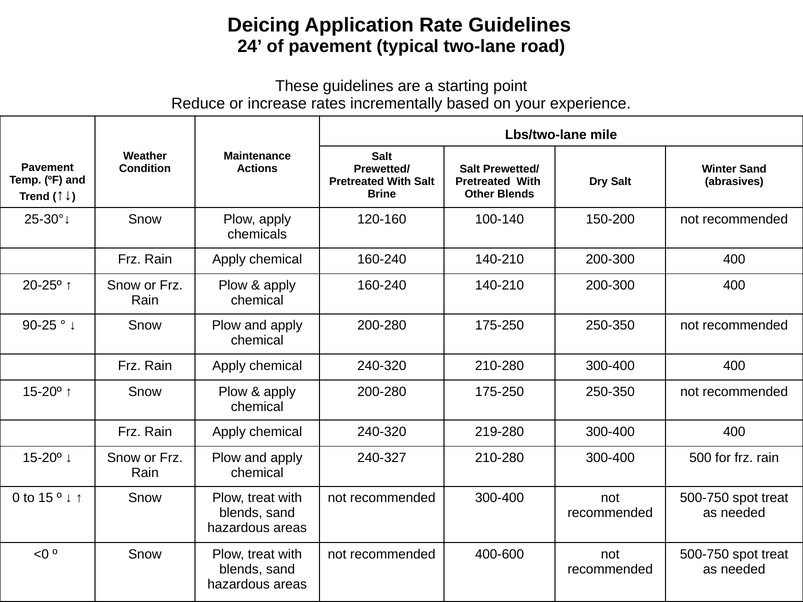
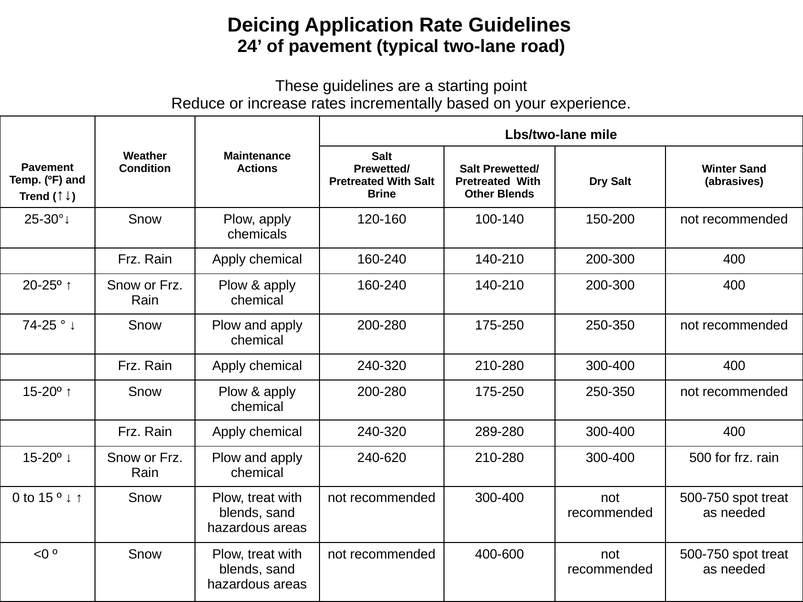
90-25: 90-25 -> 74-25 (40, 326)
219-280: 219-280 -> 289-280 (500, 432)
240-327: 240-327 -> 240-620 (382, 458)
